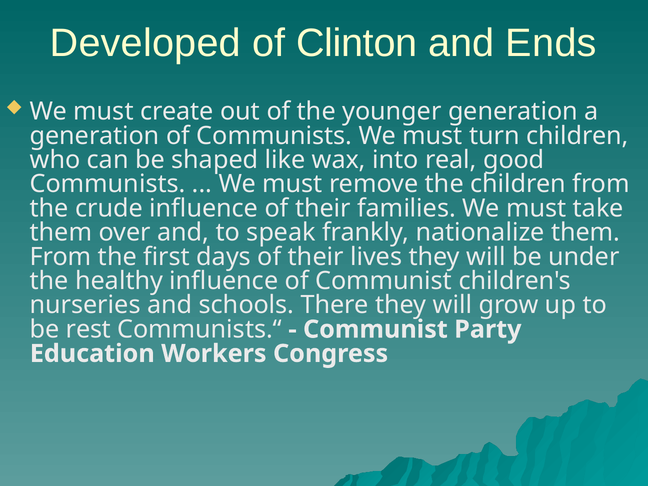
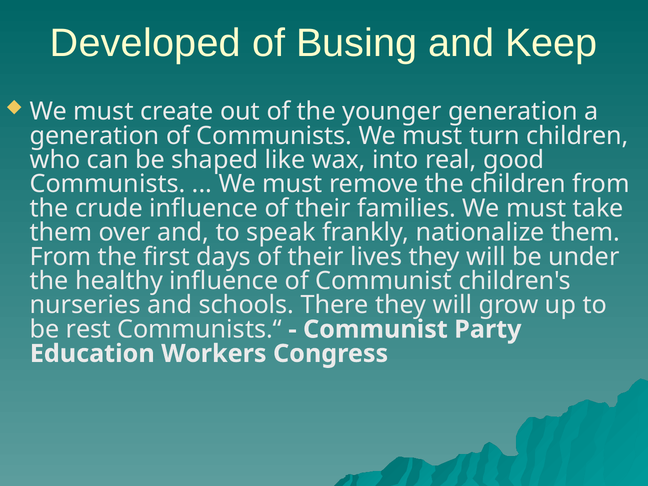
Clinton: Clinton -> Busing (357, 43)
Ends: Ends -> Keep (551, 43)
